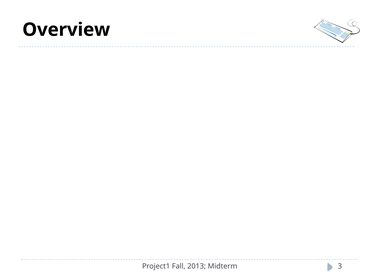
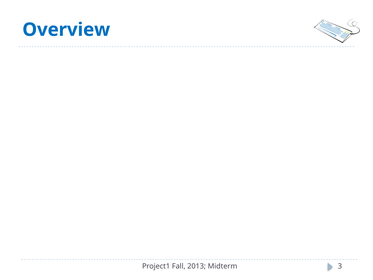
Overview colour: black -> blue (66, 30)
